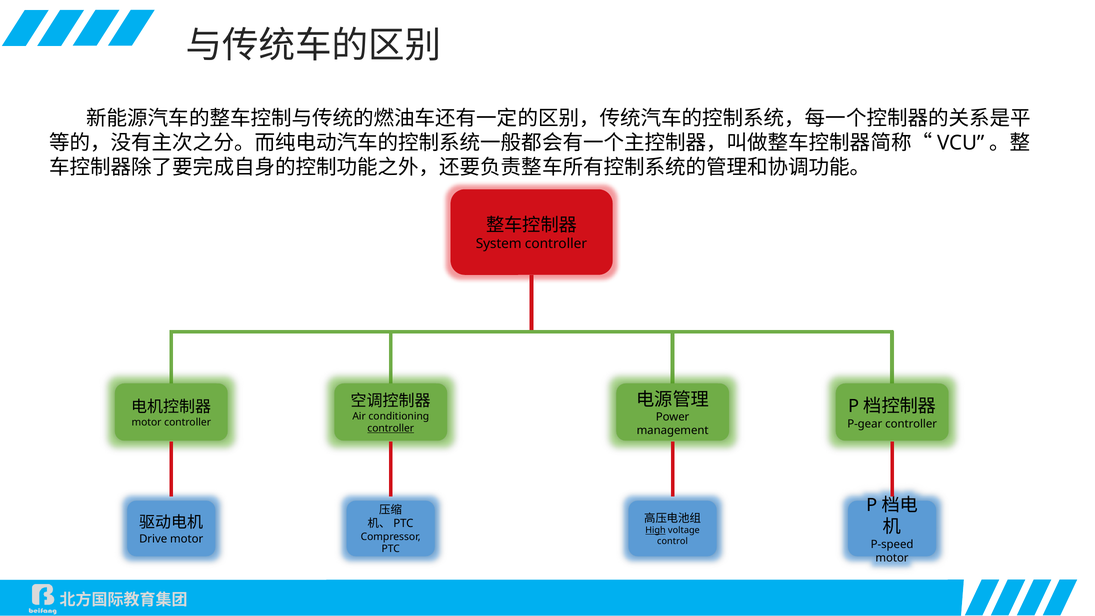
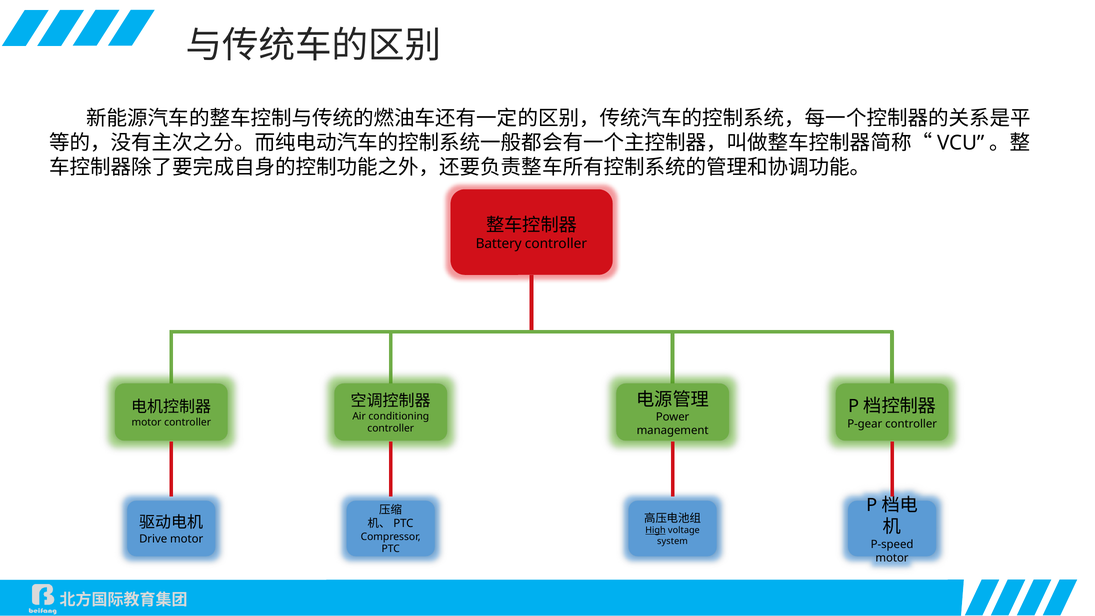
System: System -> Battery (499, 244)
controller underline: present -> none (391, 428)
control: control -> system (672, 541)
